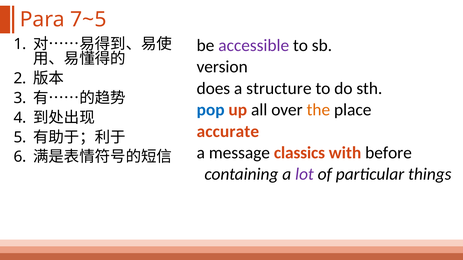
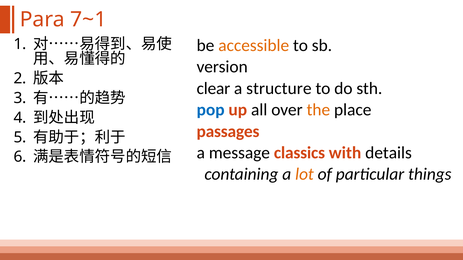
7~5: 7~5 -> 7~1 (88, 19)
accessible colour: purple -> orange (254, 46)
does: does -> clear (213, 89)
accurate: accurate -> passages (228, 132)
before: before -> details (389, 153)
lot colour: purple -> orange (304, 174)
